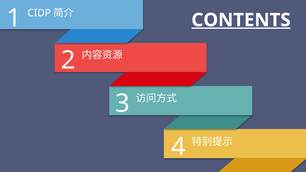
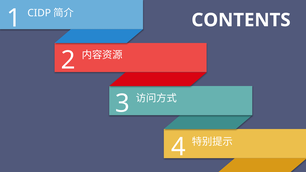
CONTENTS underline: present -> none (241, 20)
